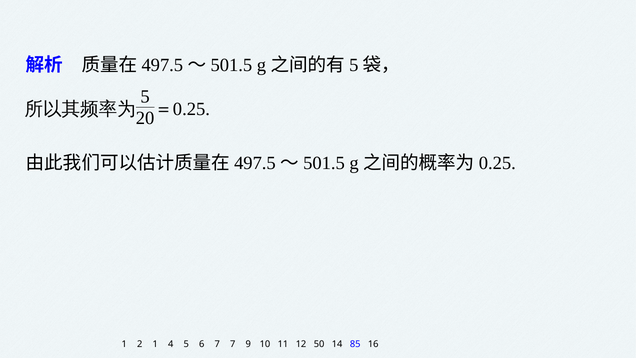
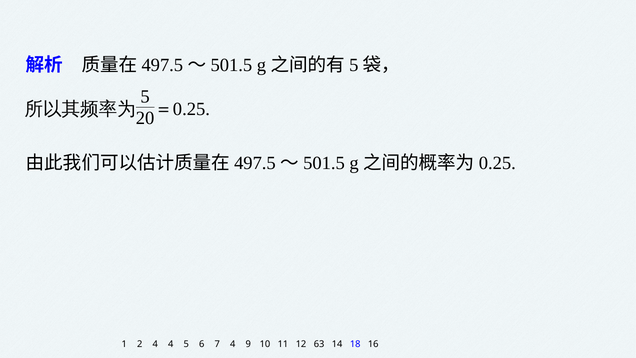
2 1: 1 -> 4 (155, 344)
7 7: 7 -> 4 (233, 344)
50: 50 -> 63 (319, 344)
85: 85 -> 18 (355, 344)
